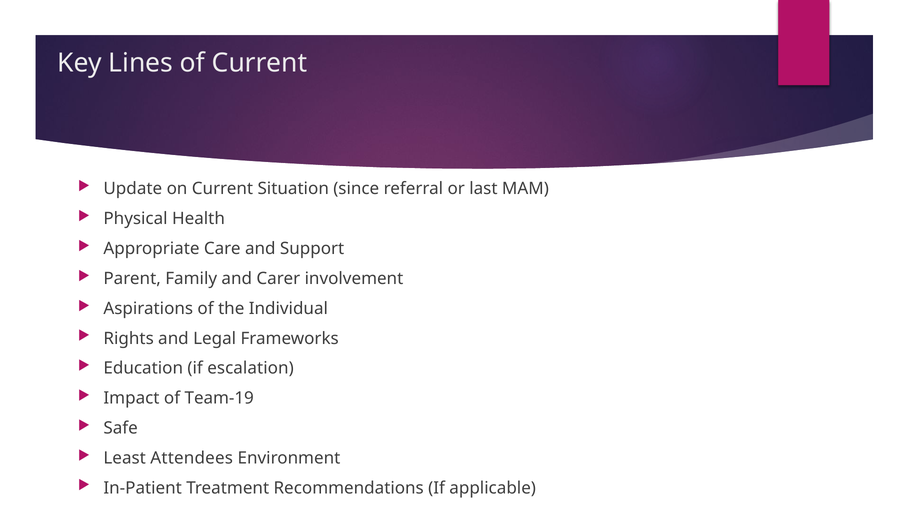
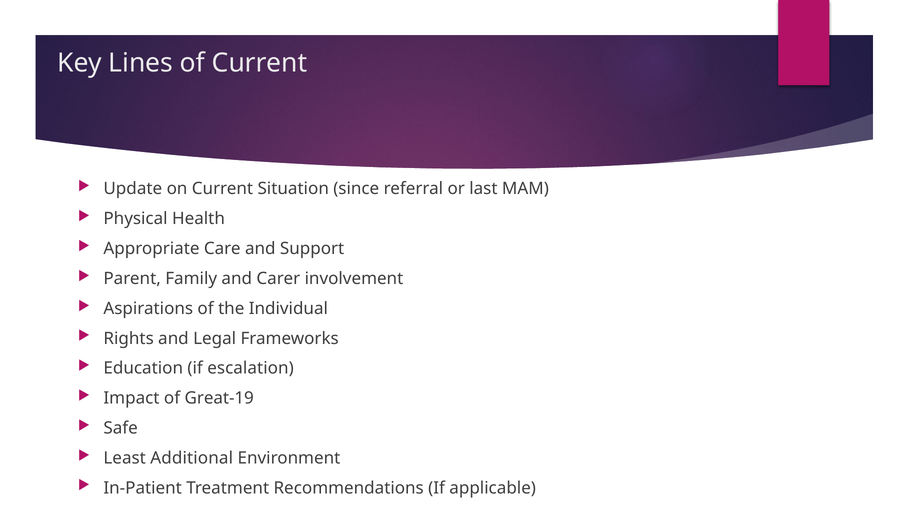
Team-19: Team-19 -> Great-19 (219, 398)
Attendees: Attendees -> Additional (192, 458)
